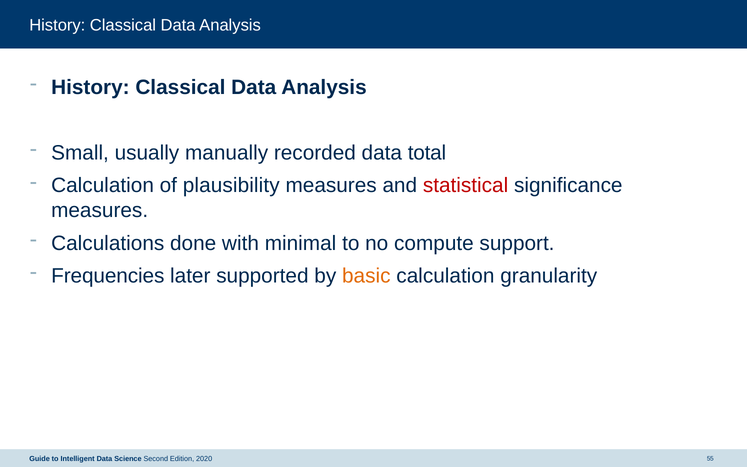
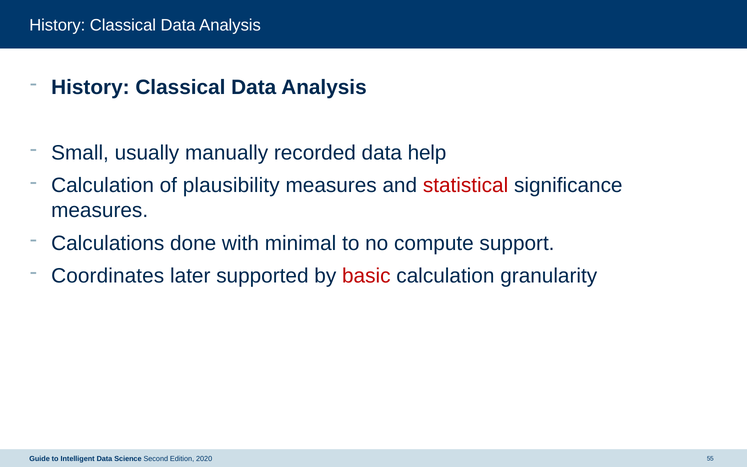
total: total -> help (427, 153)
Frequencies: Frequencies -> Coordinates (108, 276)
basic colour: orange -> red (366, 276)
